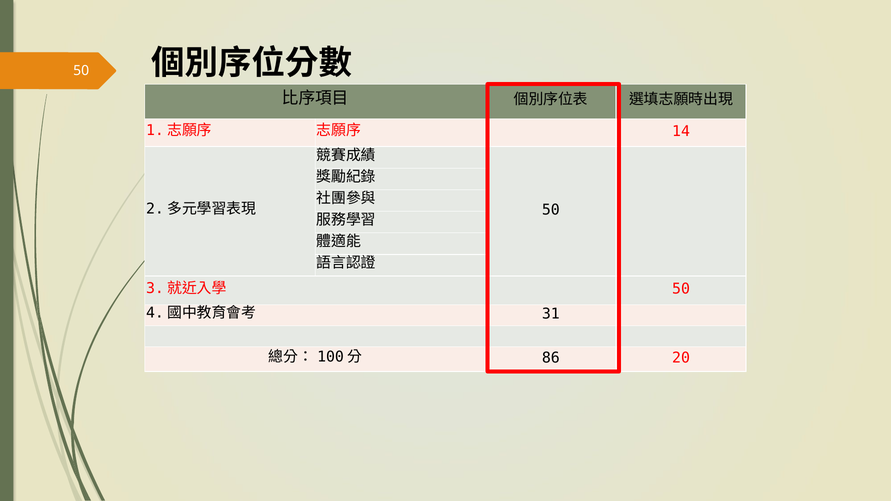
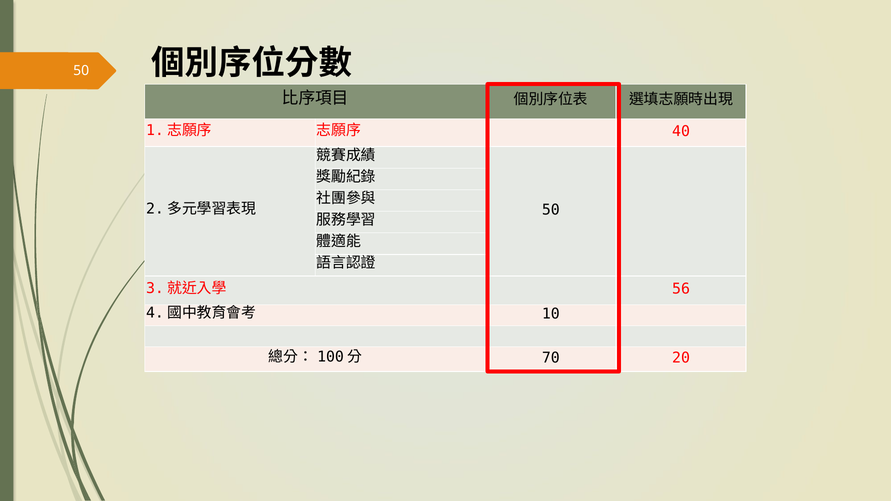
14: 14 -> 40 (681, 131)
50: 50 -> 56 (681, 289)
31: 31 -> 10 (551, 314)
86: 86 -> 70 (551, 358)
